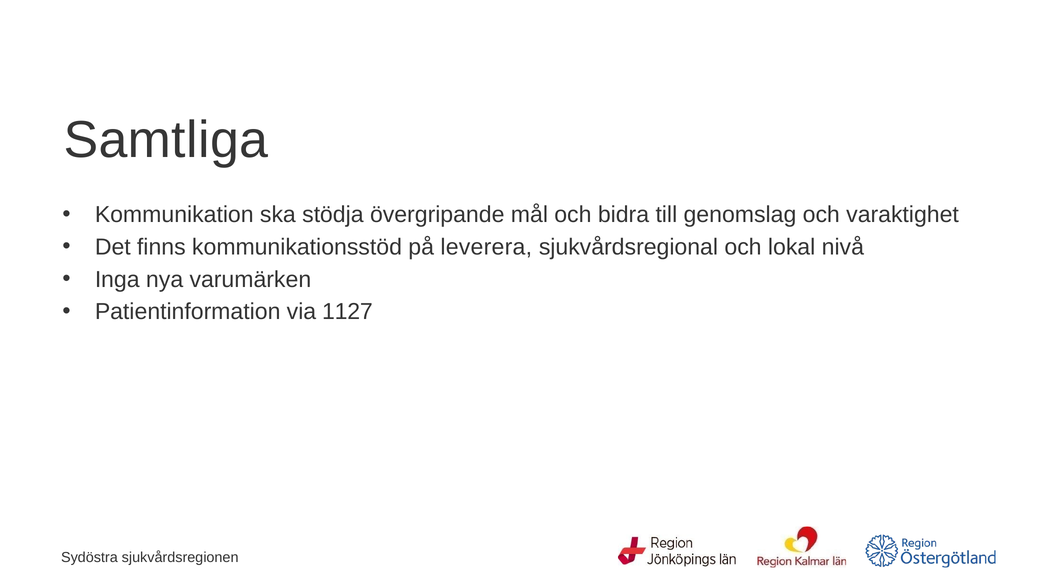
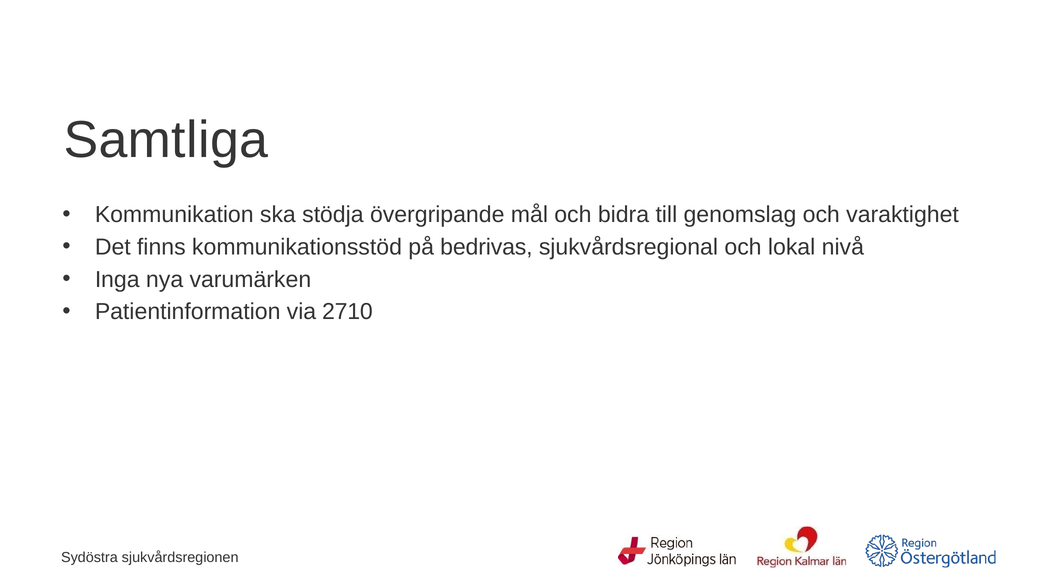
leverera: leverera -> bedrivas (486, 247)
1127: 1127 -> 2710 (347, 312)
